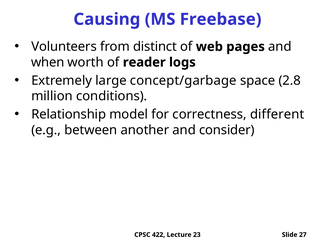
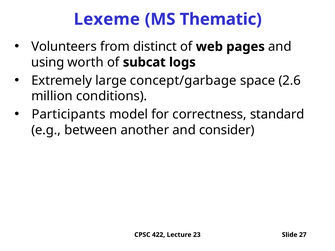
Causing: Causing -> Lexeme (107, 19)
Freebase: Freebase -> Thematic (221, 19)
when: when -> using (48, 62)
reader: reader -> subcat (144, 62)
2.8: 2.8 -> 2.6 (290, 81)
Relationship: Relationship -> Participants (69, 114)
different: different -> standard (277, 114)
